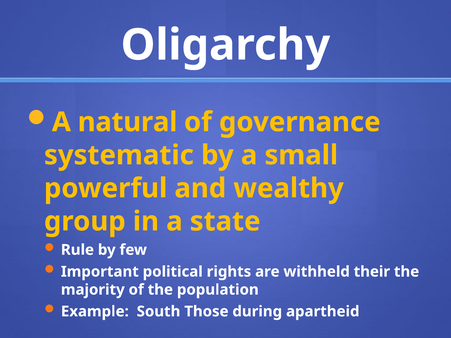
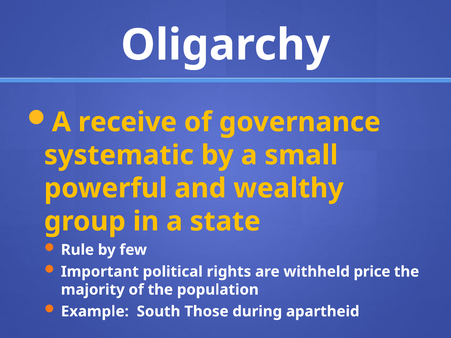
natural: natural -> receive (127, 122)
their: their -> price (372, 272)
